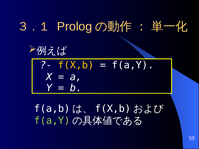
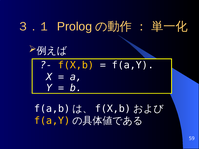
f(a,Y colour: light green -> yellow (52, 121)
